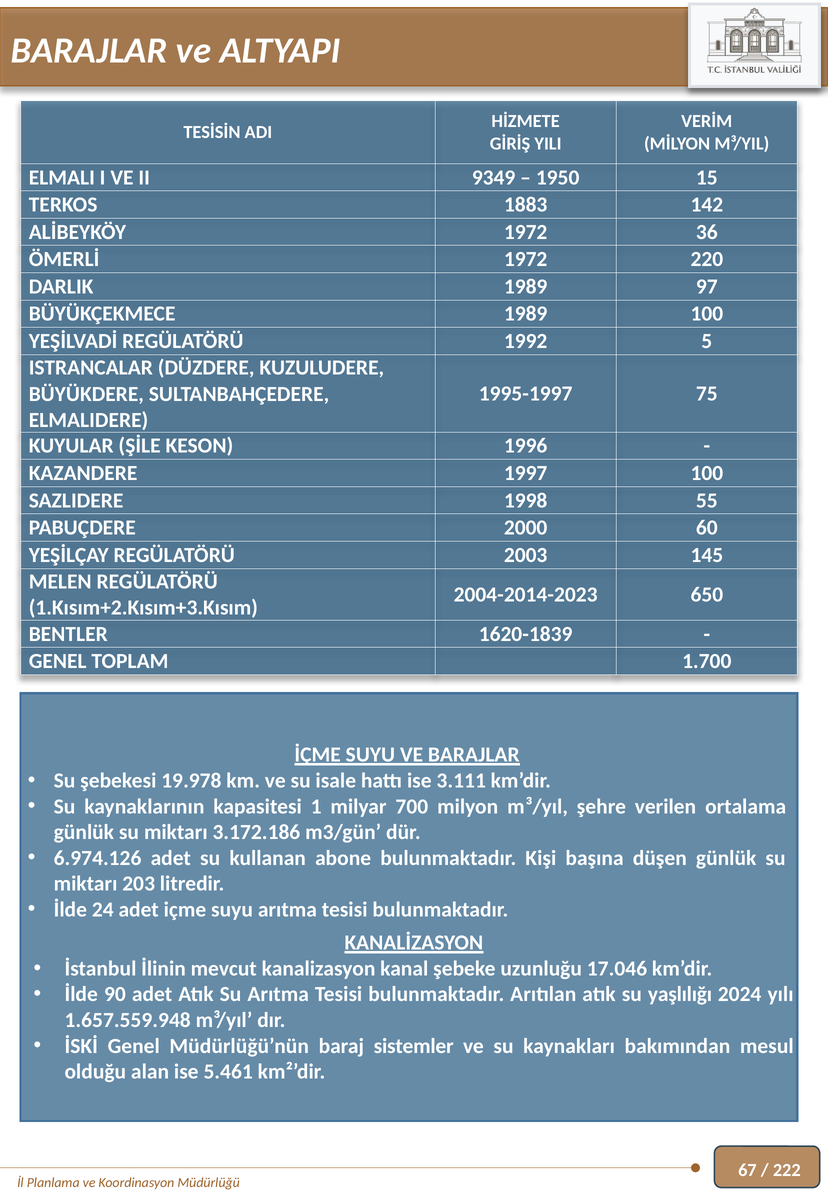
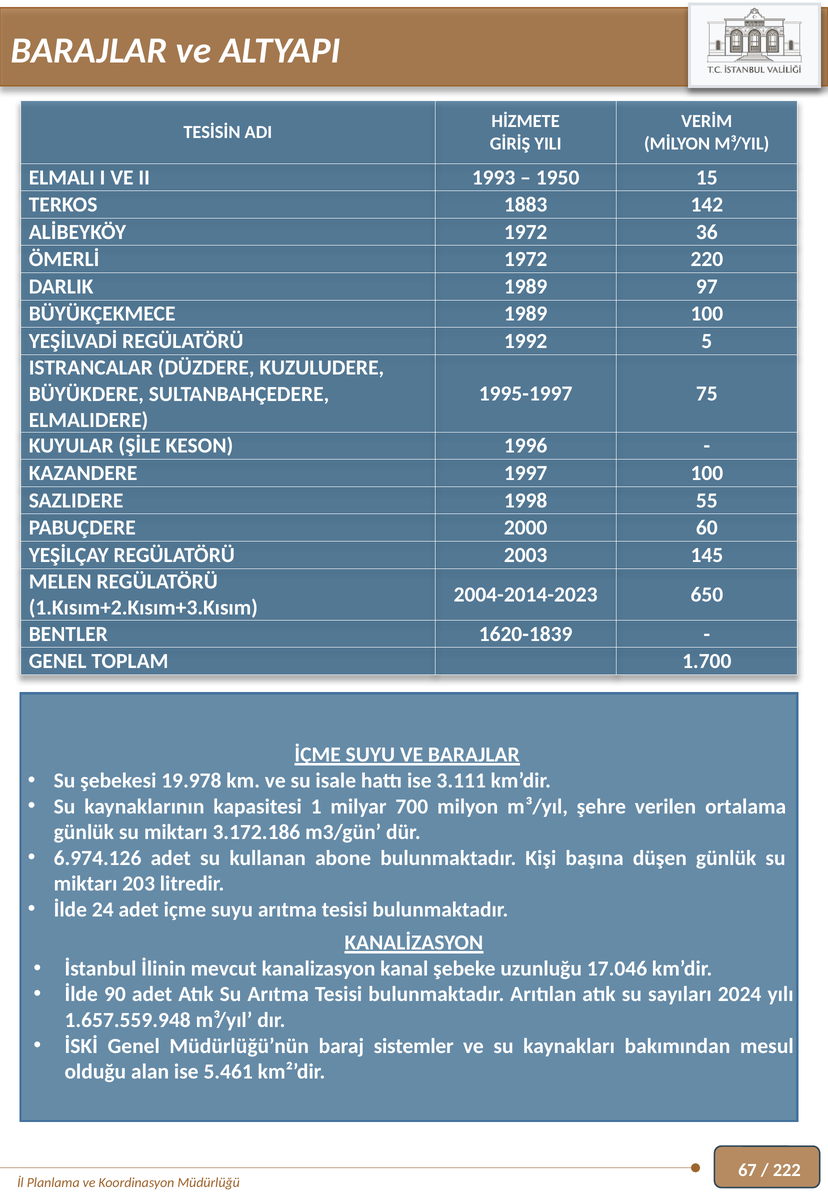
9349: 9349 -> 1993 (494, 177)
yaşlılığı: yaşlılığı -> sayıları (680, 994)
